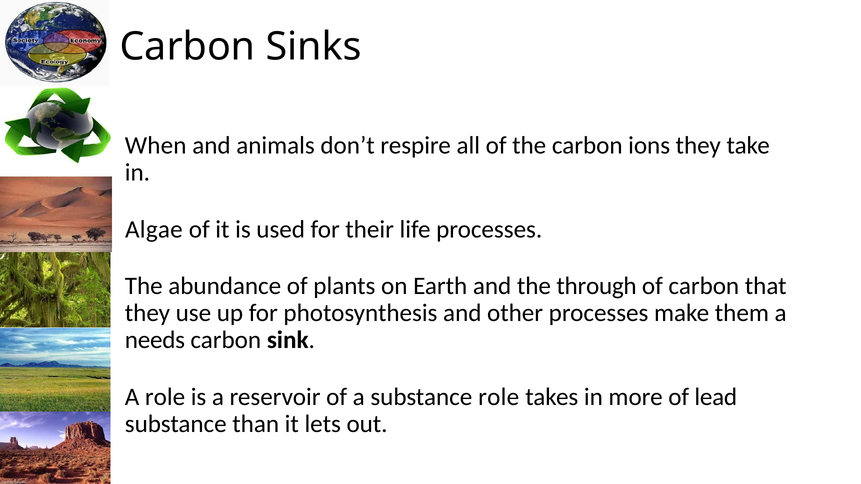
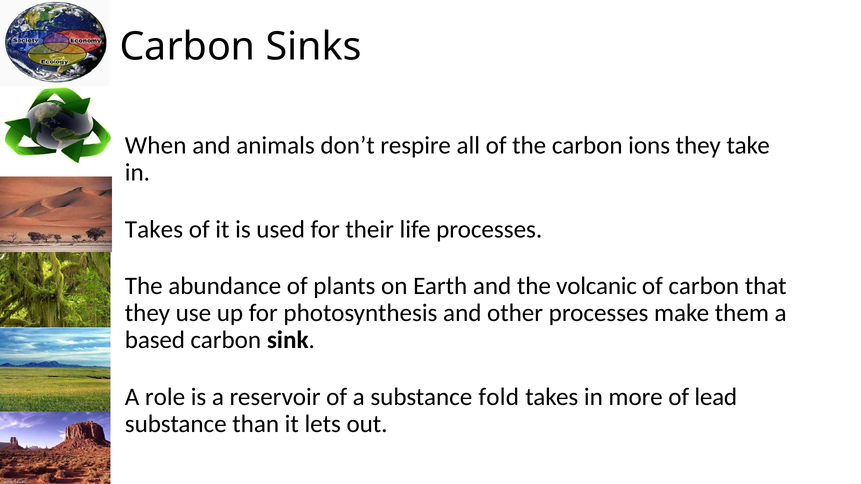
Algae: Algae -> Takes (154, 229)
through: through -> volcanic (597, 286)
needs: needs -> based (155, 340)
substance role: role -> fold (499, 397)
